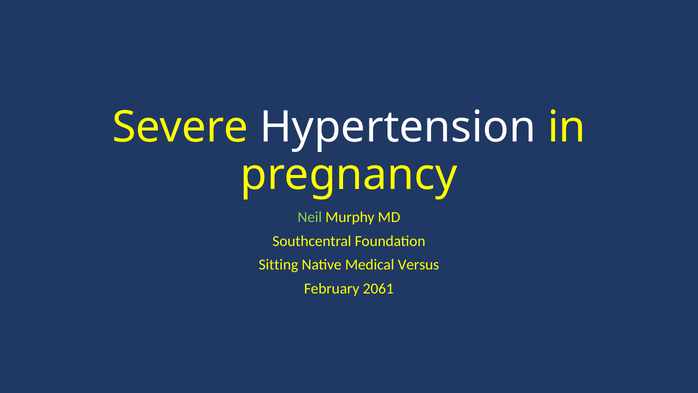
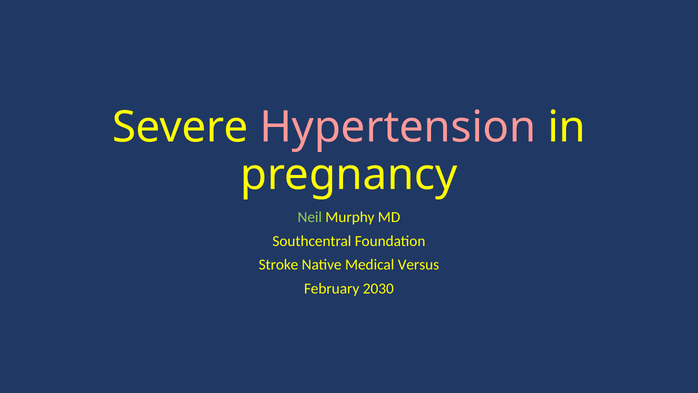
Hypertension colour: white -> pink (398, 127)
Sitting: Sitting -> Stroke (279, 265)
2061: 2061 -> 2030 (378, 288)
